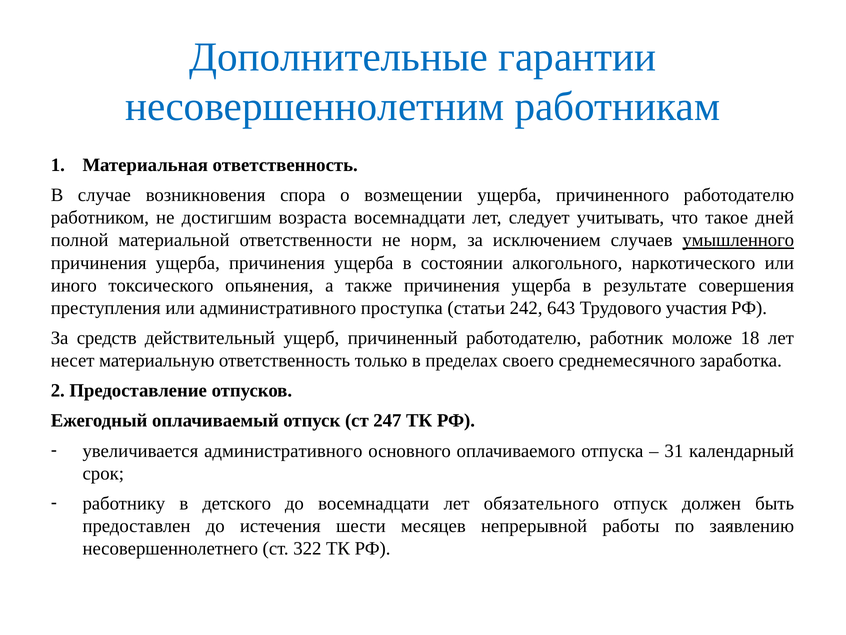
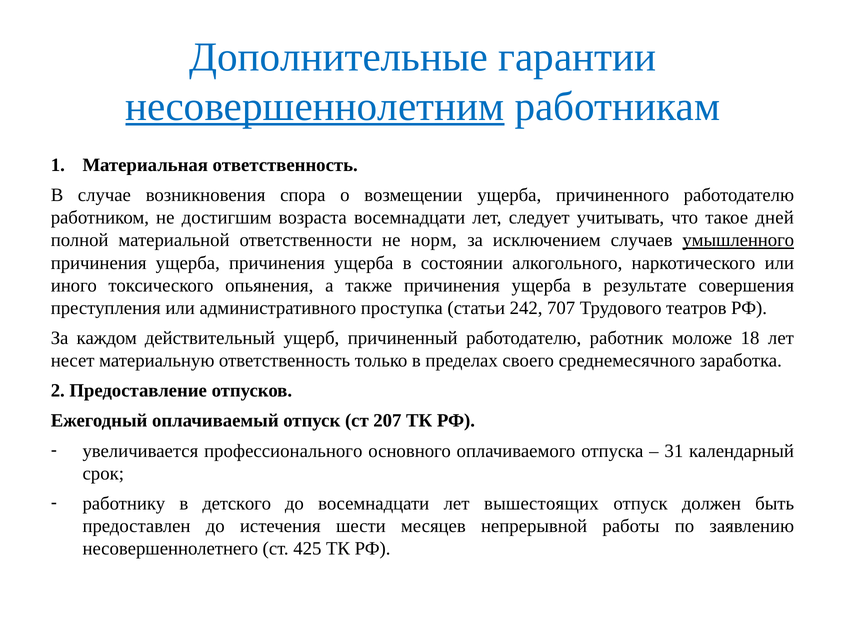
несовершеннолетним underline: none -> present (315, 107)
643: 643 -> 707 (561, 308)
участия: участия -> театров (696, 308)
средств: средств -> каждом (107, 338)
247: 247 -> 207 (387, 420)
увеличивается административного: административного -> профессионального (283, 451)
обязательного: обязательного -> вышестоящих (541, 503)
322: 322 -> 425 (307, 548)
